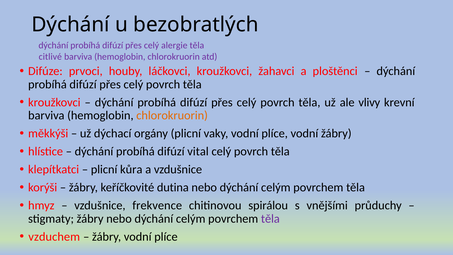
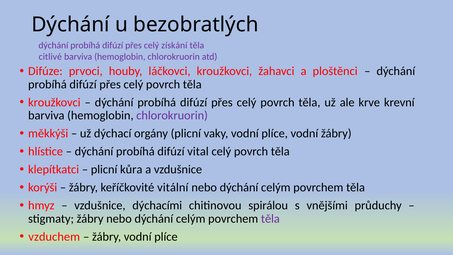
alergie: alergie -> získání (174, 45)
vlivy: vlivy -> krve (369, 102)
chlorokruorin colour: orange -> purple (172, 116)
dutina: dutina -> vitální (173, 187)
frekvence: frekvence -> dýchacími (157, 205)
